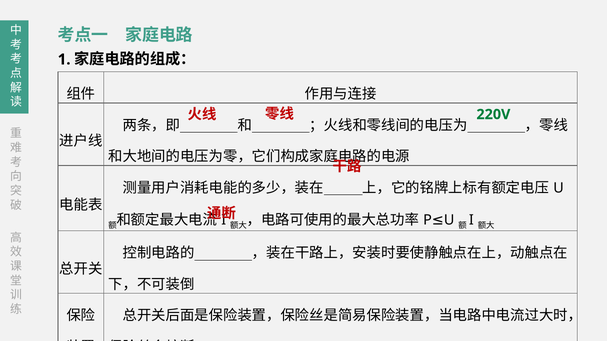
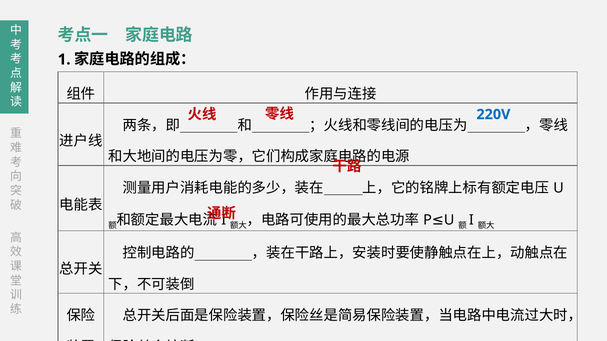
220V colour: green -> blue (493, 115)
